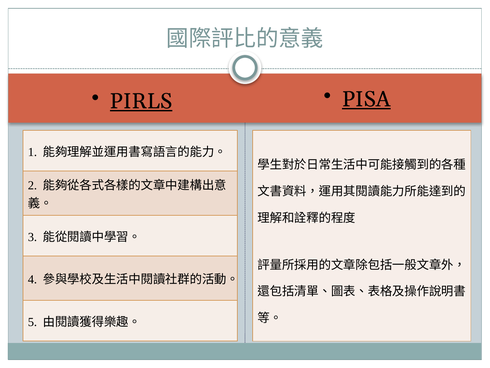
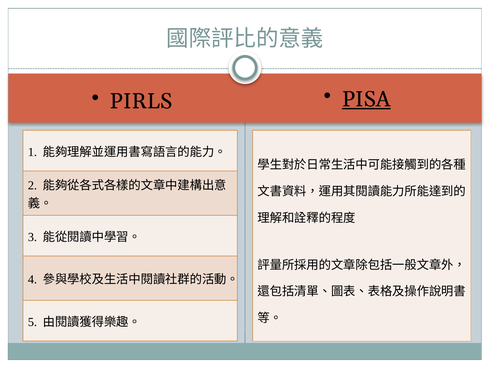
PIRLS underline: present -> none (141, 101)
